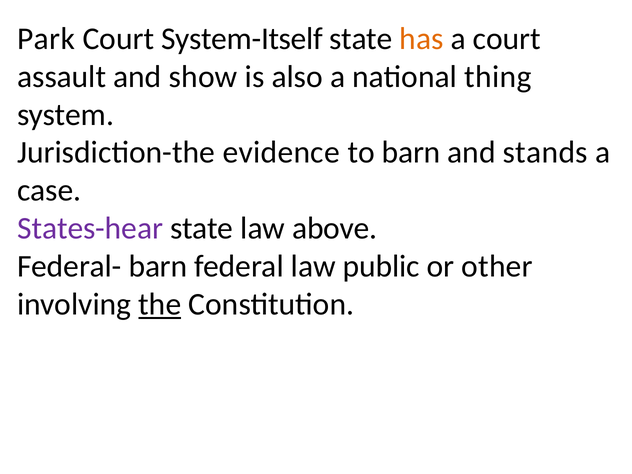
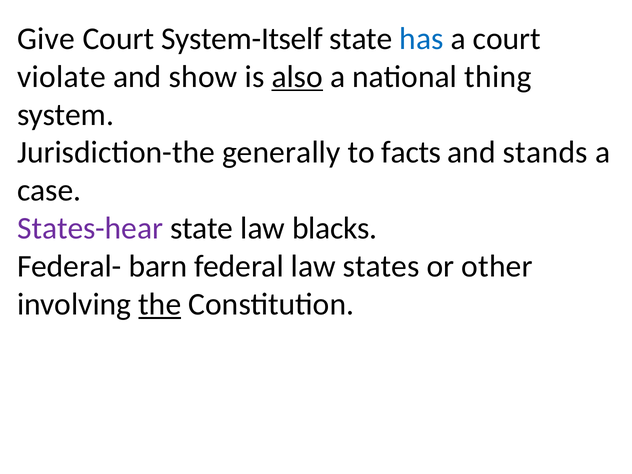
Park: Park -> Give (46, 39)
has colour: orange -> blue (422, 39)
assault: assault -> violate (61, 77)
also underline: none -> present (297, 77)
evidence: evidence -> generally (281, 153)
to barn: barn -> facts (411, 153)
above: above -> blacks (335, 228)
public: public -> states (381, 266)
